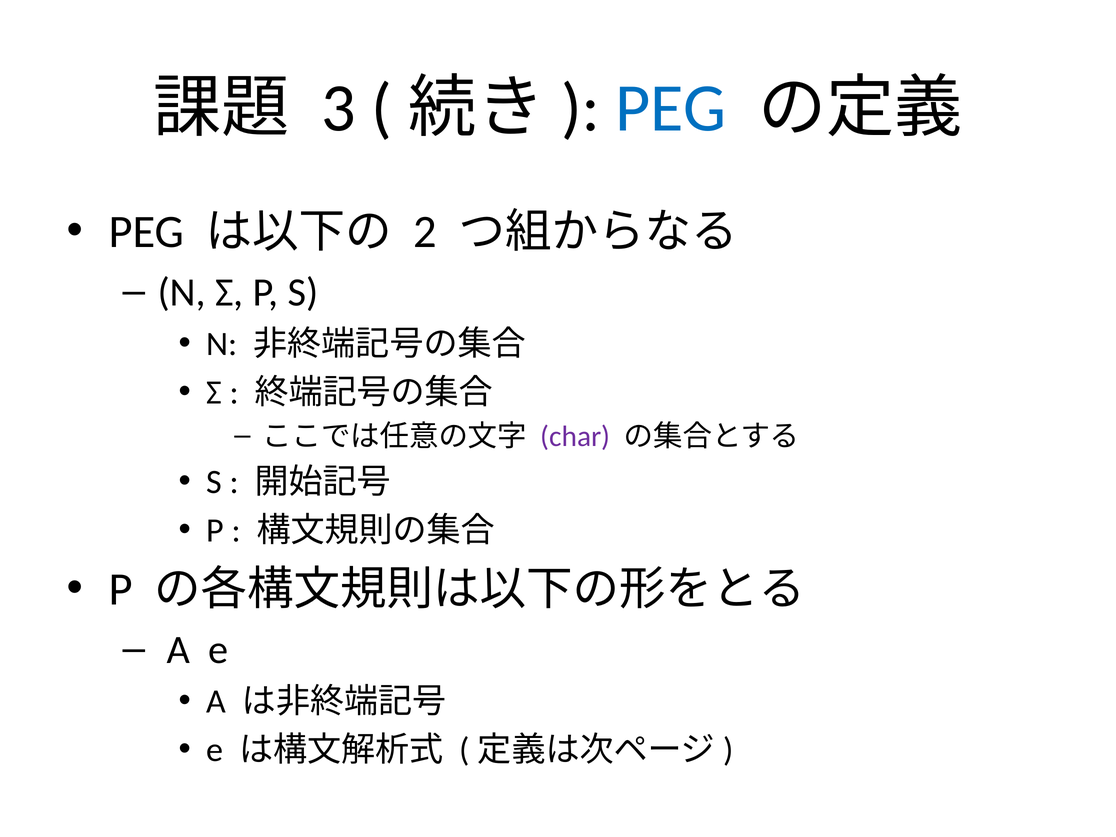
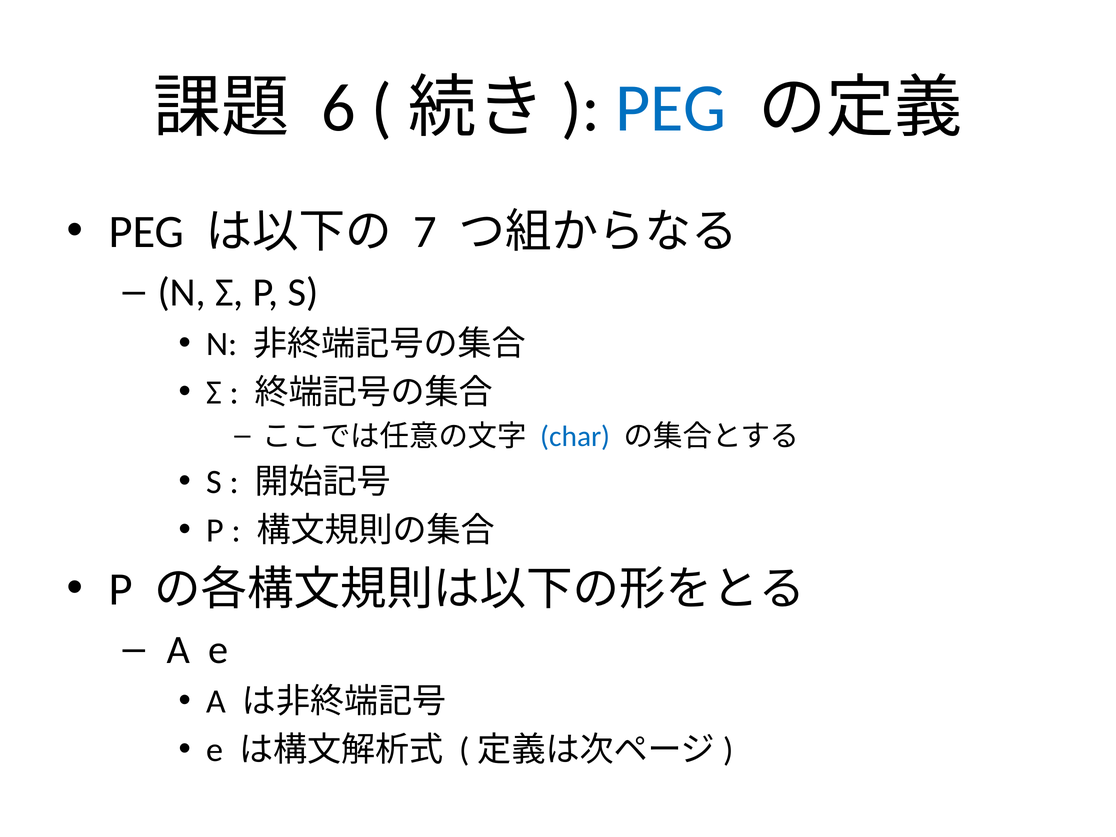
3: 3 -> 6 (338, 108)
2: 2 -> 7 (425, 232)
char colour: purple -> blue (575, 436)
